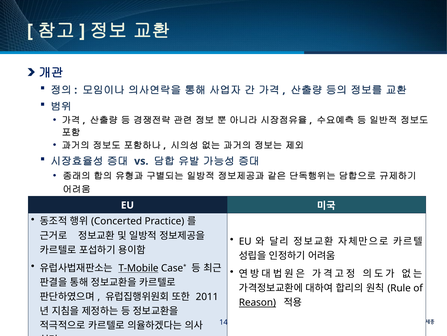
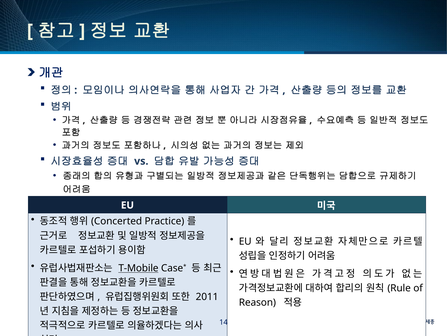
Reason underline: present -> none (257, 302)
